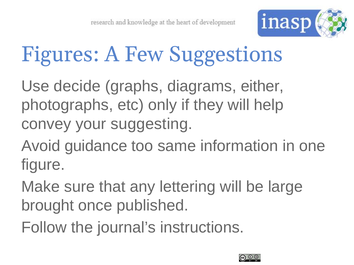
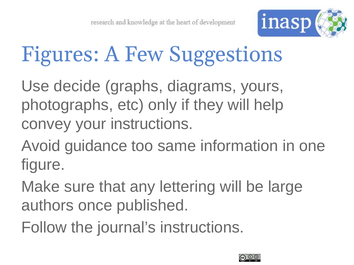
either: either -> yours (262, 86)
your suggesting: suggesting -> instructions (152, 124)
brought: brought -> authors (48, 206)
